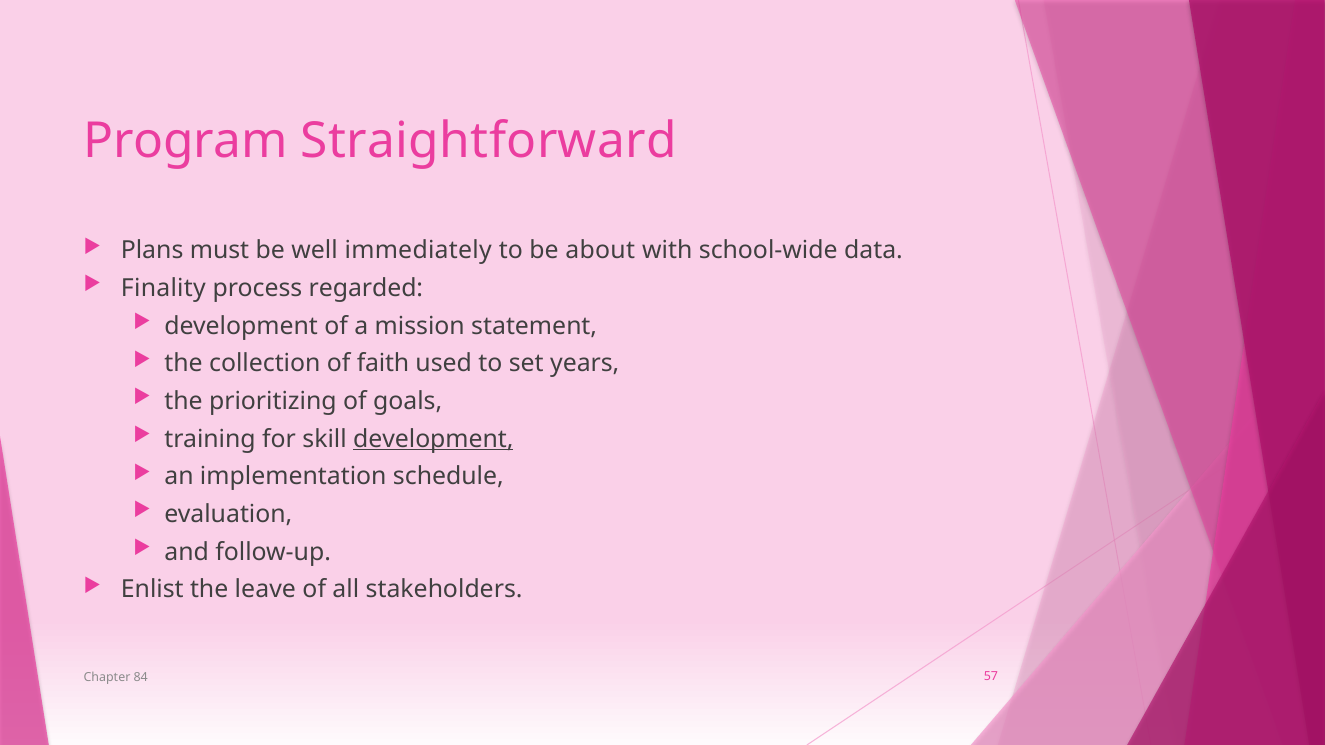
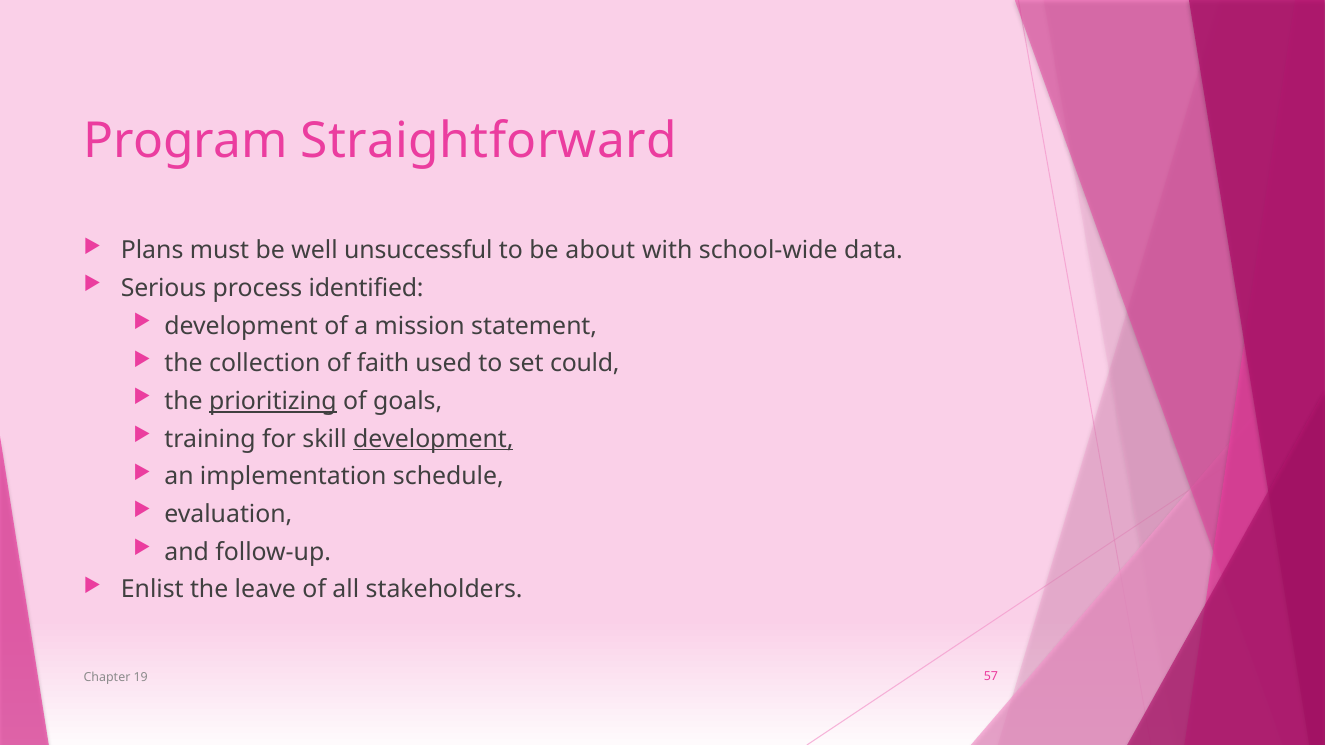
immediately: immediately -> unsuccessful (418, 251)
Finality: Finality -> Serious (164, 288)
regarded: regarded -> identified (366, 288)
years: years -> could (585, 364)
prioritizing underline: none -> present (273, 401)
84: 84 -> 19 (141, 677)
